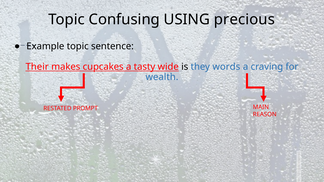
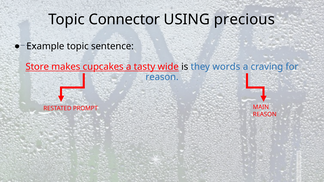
Confusing: Confusing -> Connector (124, 19)
Their: Their -> Store (37, 67)
wealth: wealth -> reason (162, 77)
